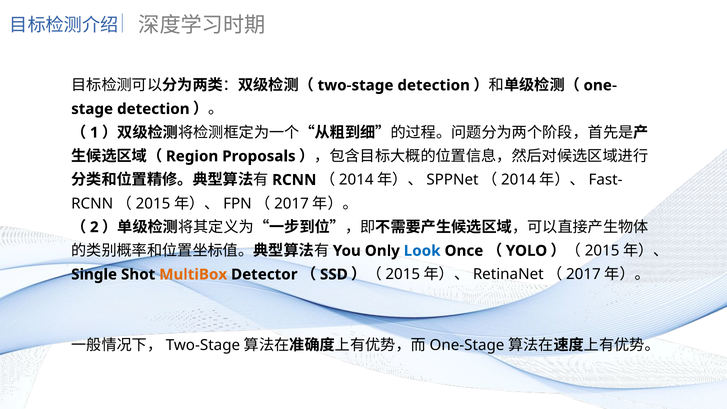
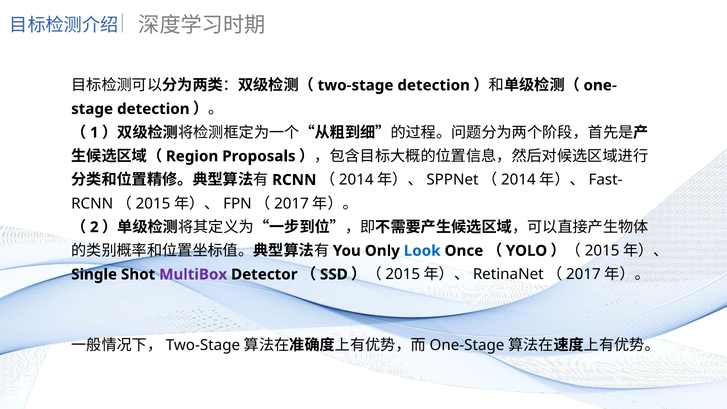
MultiBox colour: orange -> purple (193, 274)
